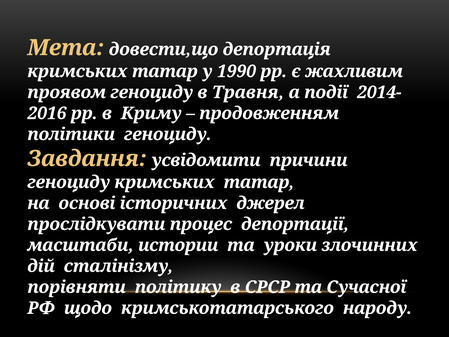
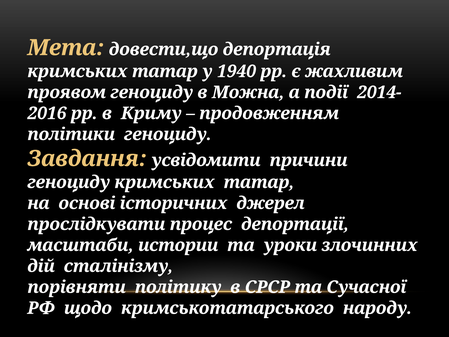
1990: 1990 -> 1940 (236, 71)
Травня: Травня -> Можна (248, 92)
